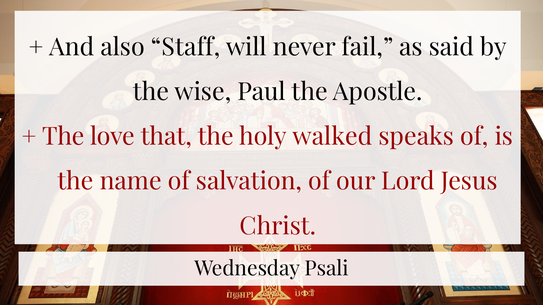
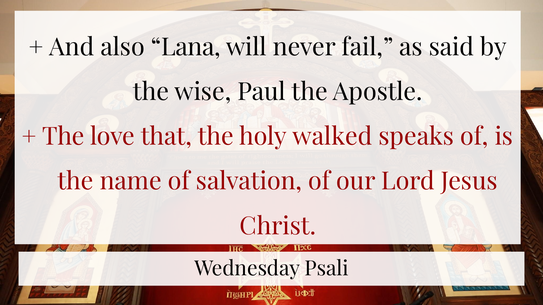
Staff: Staff -> Lana (186, 47)
